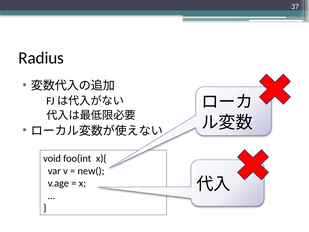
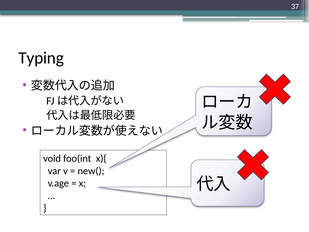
Radius: Radius -> Typing (41, 58)
